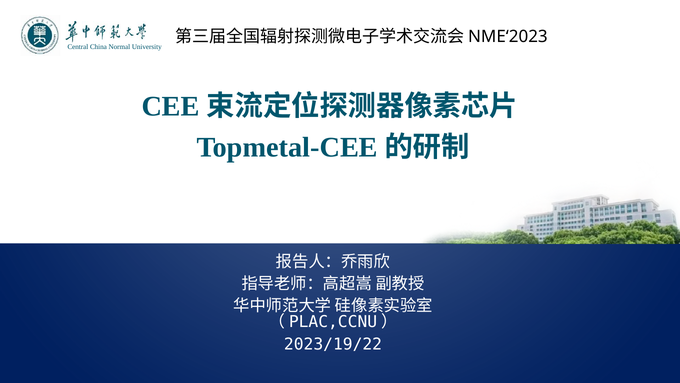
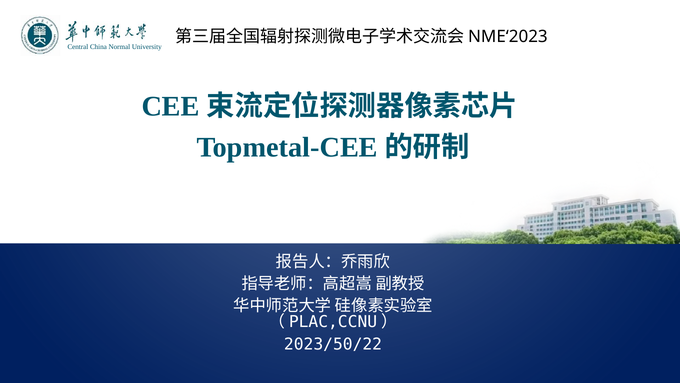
2023/19/22: 2023/19/22 -> 2023/50/22 (333, 344)
